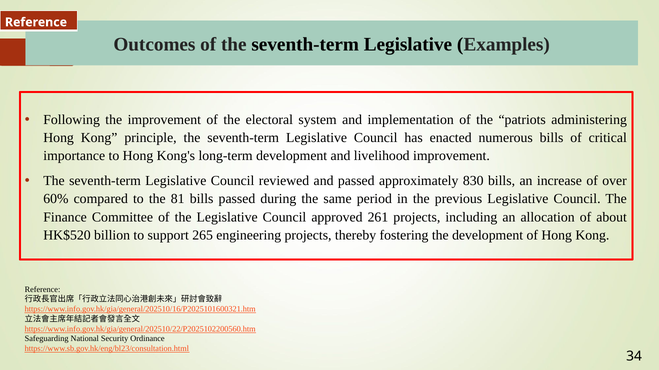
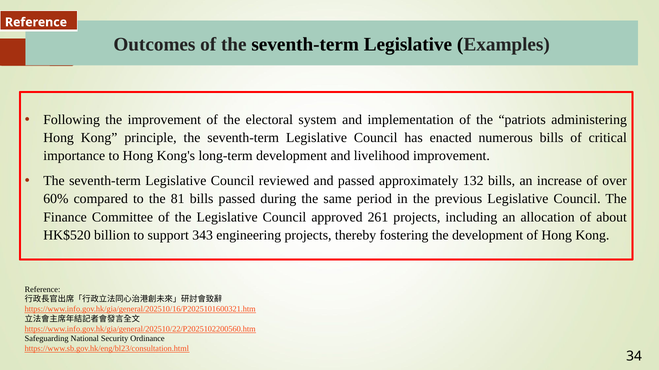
830: 830 -> 132 (473, 181)
265: 265 -> 343 (203, 236)
